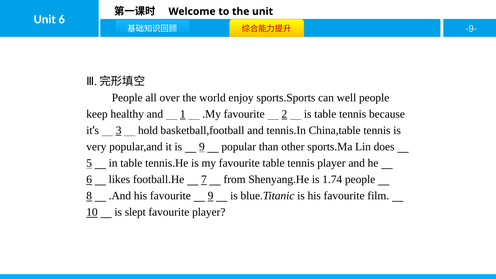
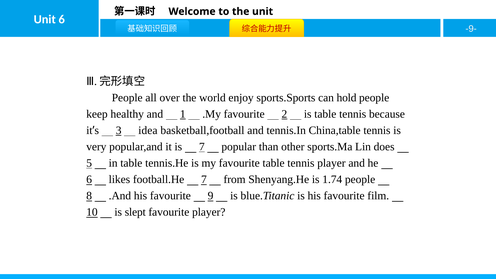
well: well -> hold (347, 98)
hold: hold -> idea (148, 130)
is 9: 9 -> 7 (202, 147)
